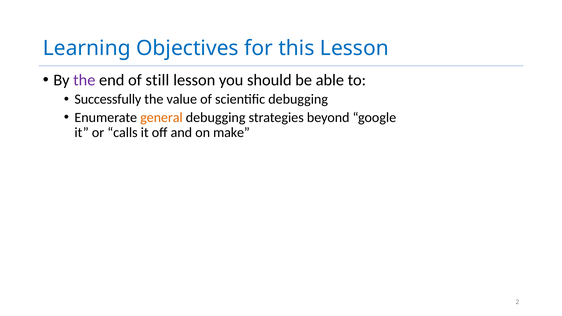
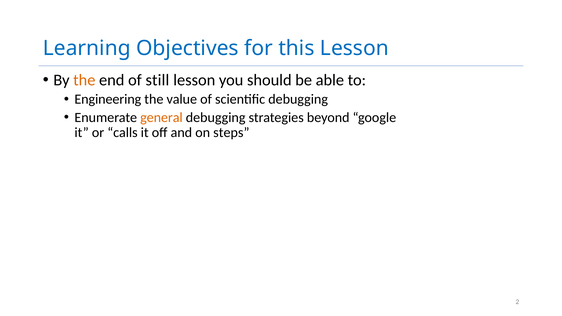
the colour: purple -> orange (84, 80)
Successfully: Successfully -> Engineering (108, 99)
make: make -> steps (231, 133)
